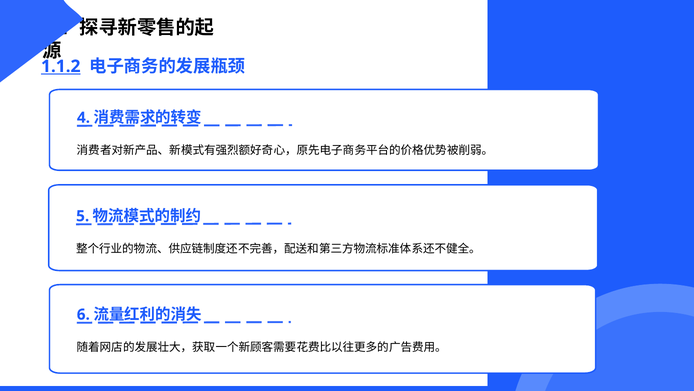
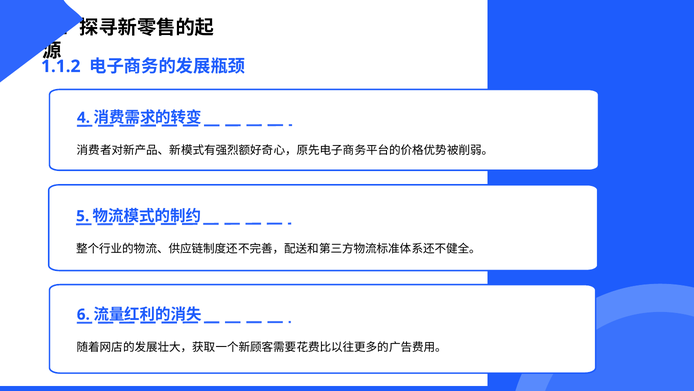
1.1.2 underline: present -> none (61, 66)
